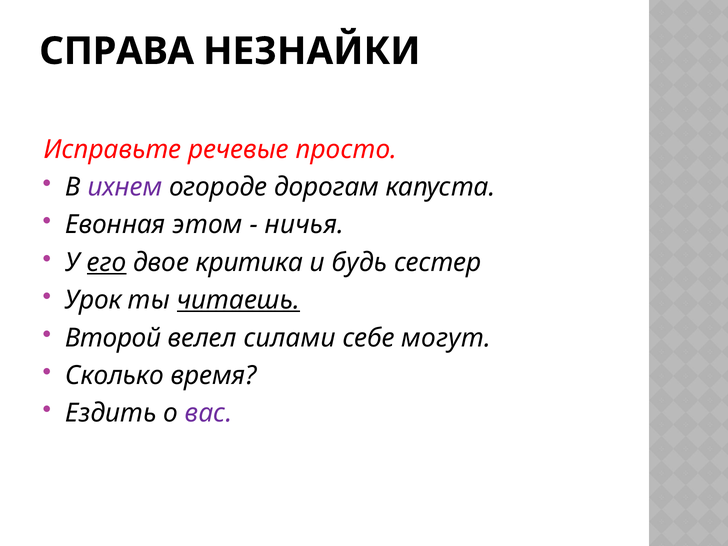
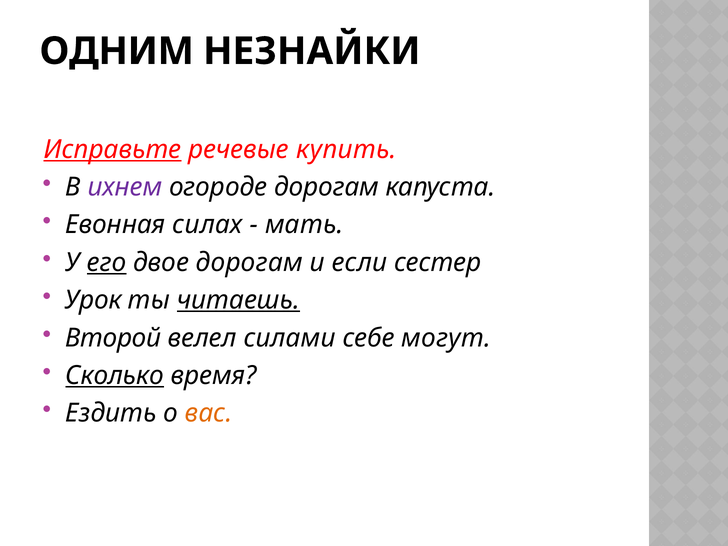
СПРАВА: СПРАВА -> ОДНИМ (117, 51)
Исправьте underline: none -> present (112, 149)
просто: просто -> купить (346, 149)
этом: этом -> силах (207, 225)
ничья: ничья -> мать (304, 225)
двое критика: критика -> дорогам (249, 262)
будь: будь -> если (359, 262)
Сколько underline: none -> present (115, 376)
вас colour: purple -> orange (209, 413)
